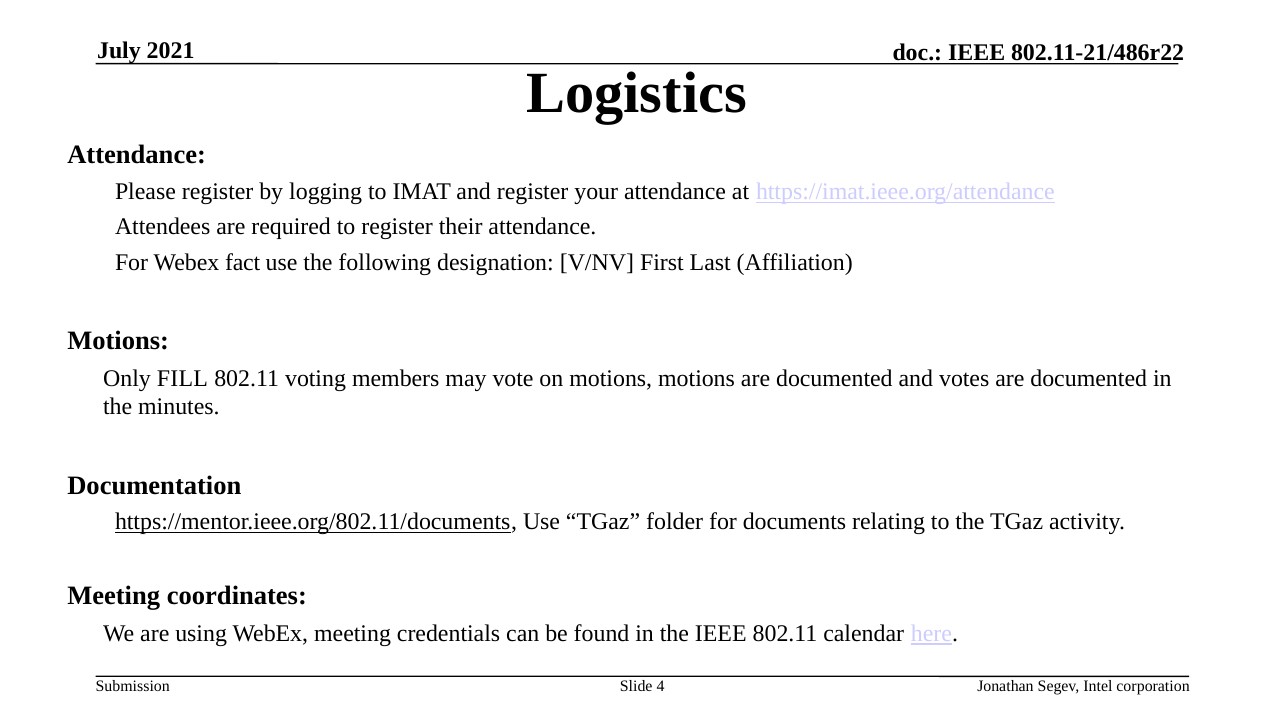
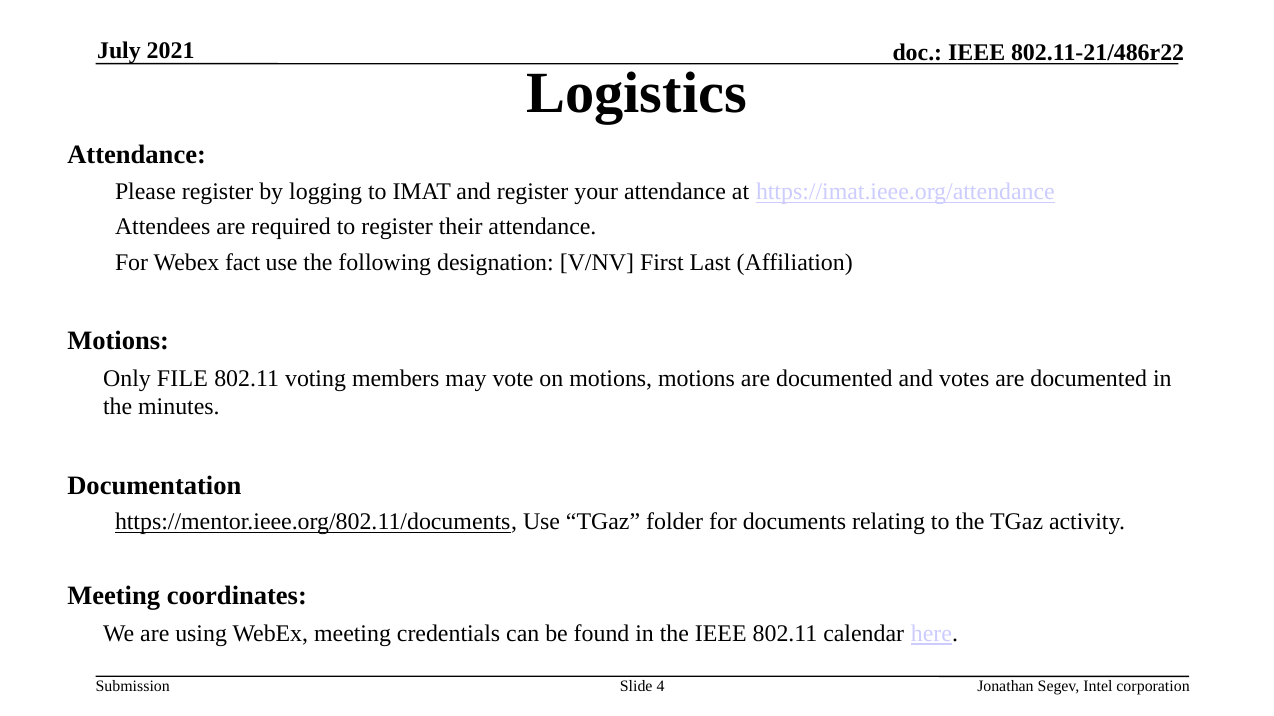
FILL: FILL -> FILE (182, 379)
